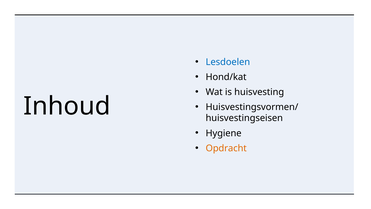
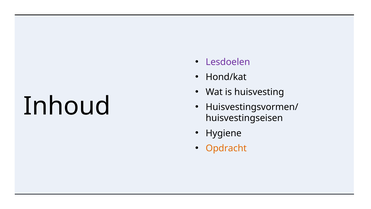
Lesdoelen colour: blue -> purple (228, 62)
